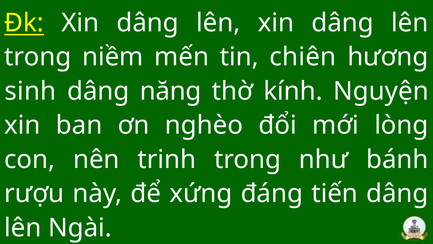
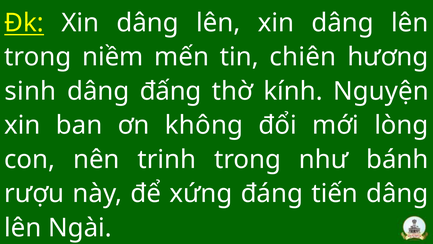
năng: năng -> đấng (171, 91)
nghèo: nghèo -> không (204, 125)
